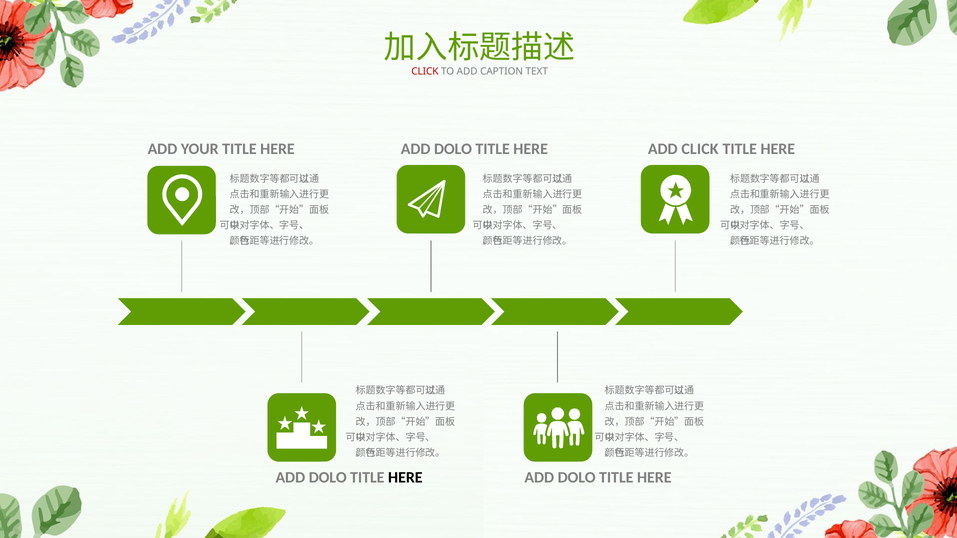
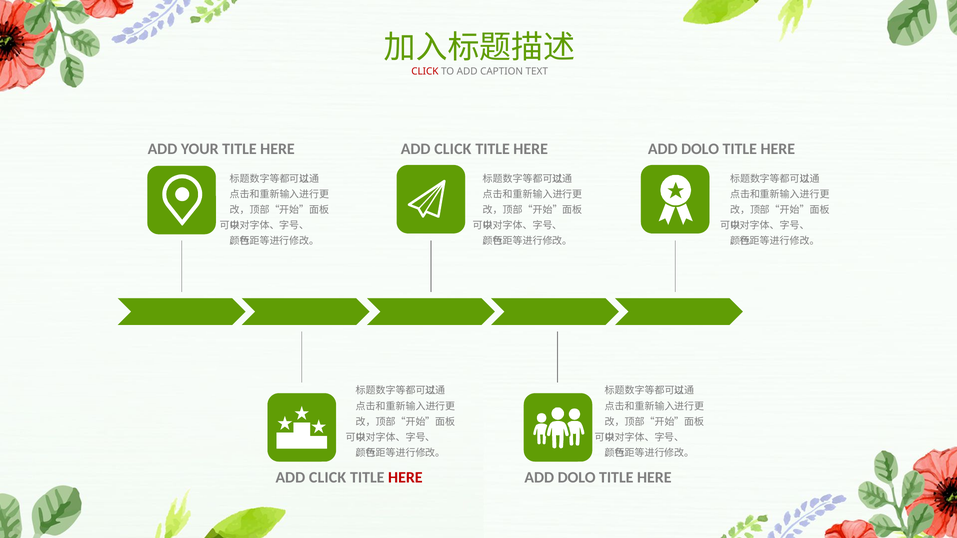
DOLO: DOLO -> CLICK (453, 149)
CLICK: CLICK -> DOLO (700, 149)
DOLO: DOLO -> CLICK (328, 478)
HERE colour: black -> red (405, 478)
